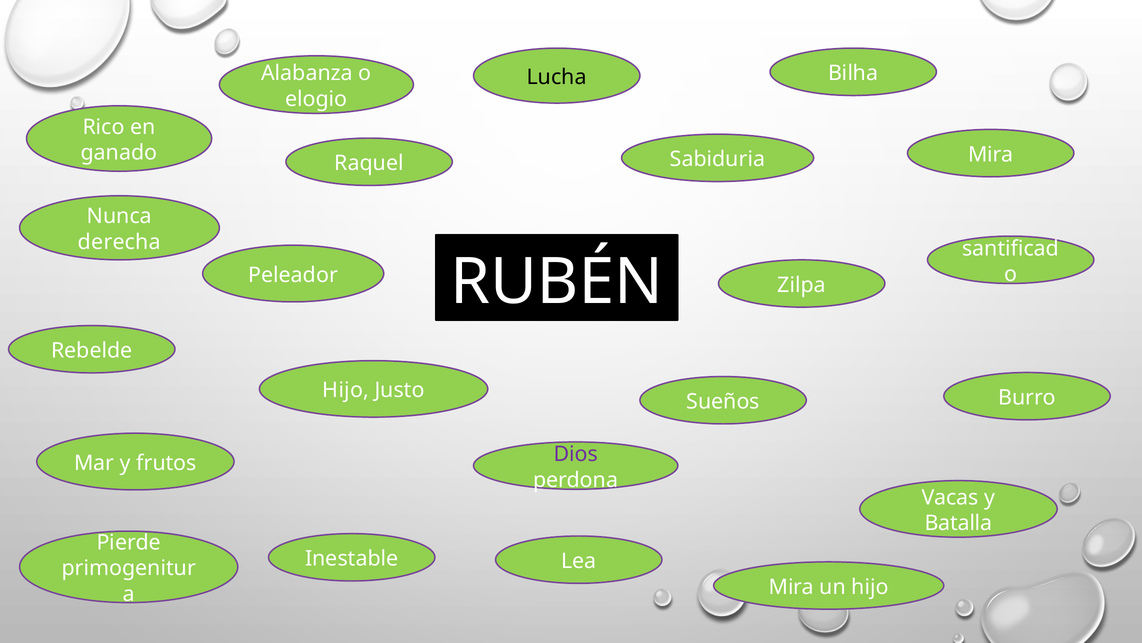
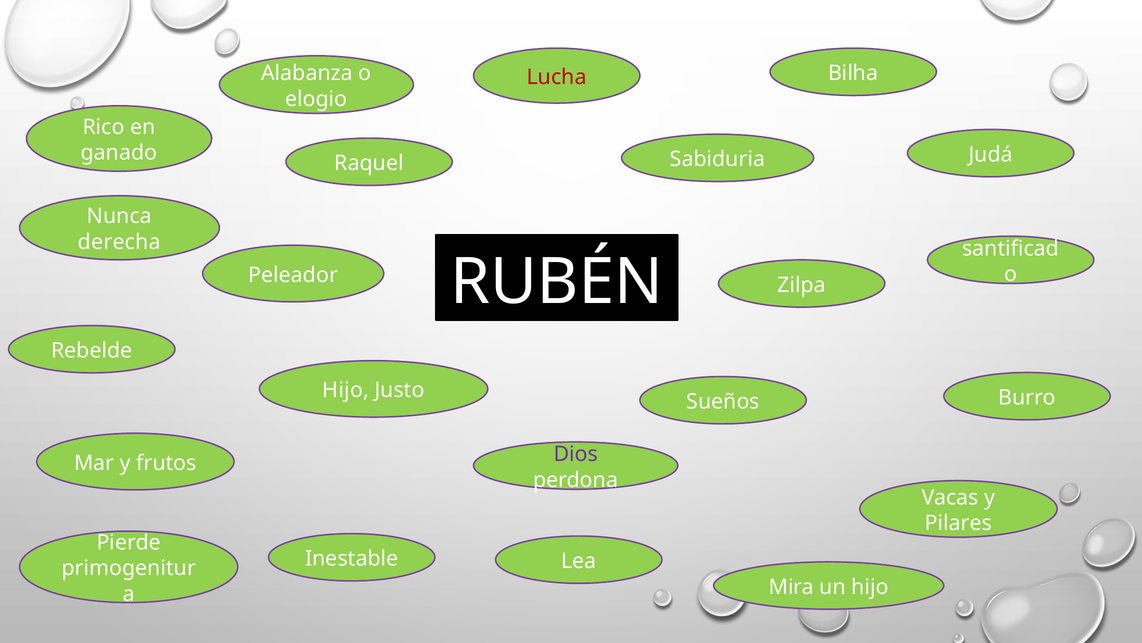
Lucha colour: black -> red (557, 77)
Mira: Mira -> Judá (991, 154)
Batalla: Batalla -> Pilares (958, 523)
